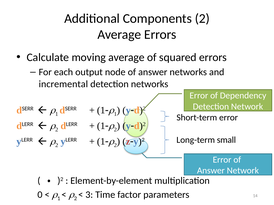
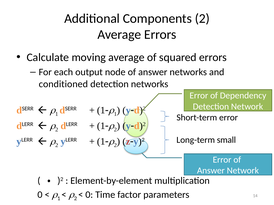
incremental: incremental -> conditioned (63, 84)
3: 3 -> 0 (89, 195)
